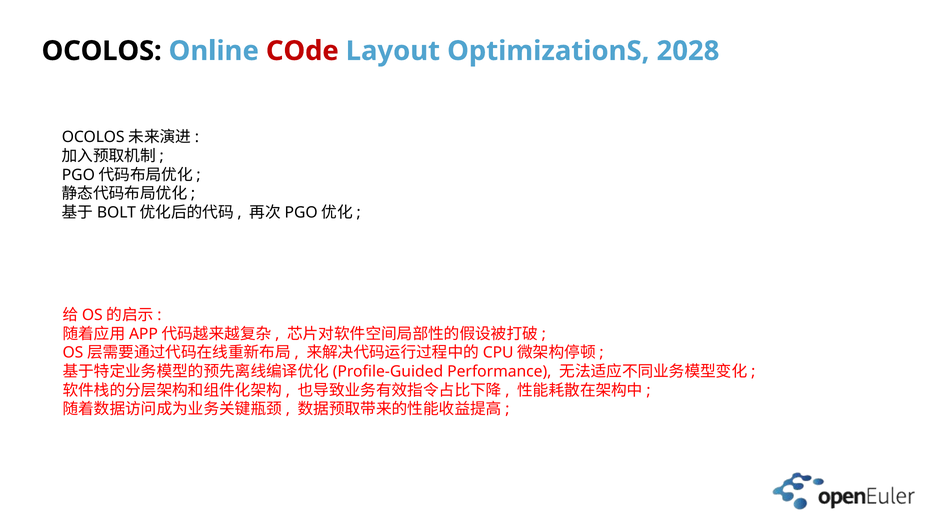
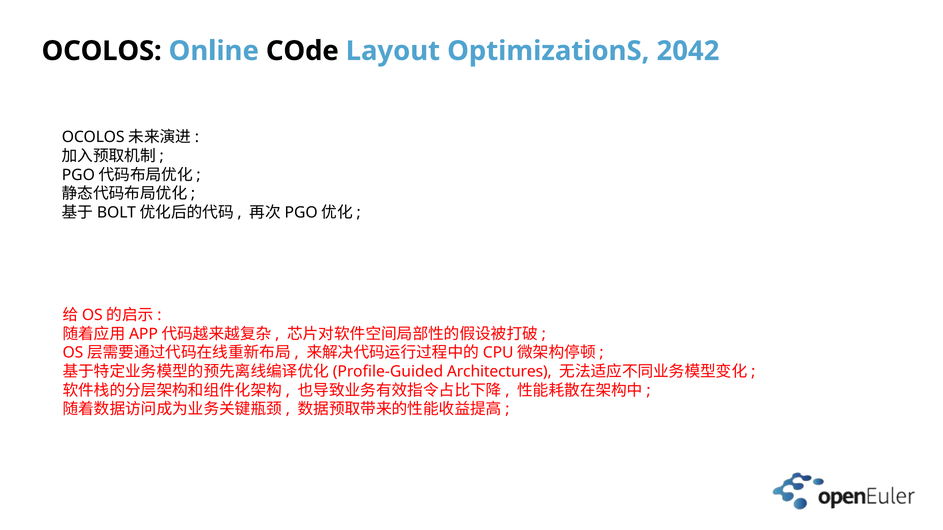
COde colour: red -> black (302, 51)
2028: 2028 -> 2042 (688, 51)
Performance: Performance -> Architectures (499, 372)
